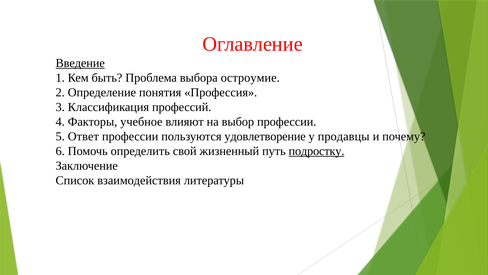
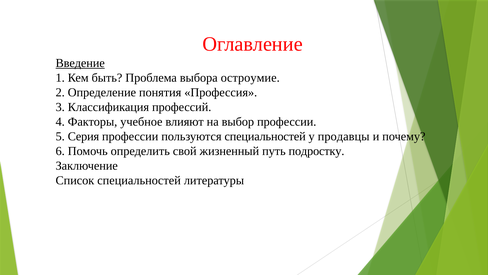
Ответ: Ответ -> Серия (83, 136)
пользуются удовлетворение: удовлетворение -> специальностей (265, 136)
подростку underline: present -> none (317, 151)
Список взаимодействия: взаимодействия -> специальностей (139, 180)
